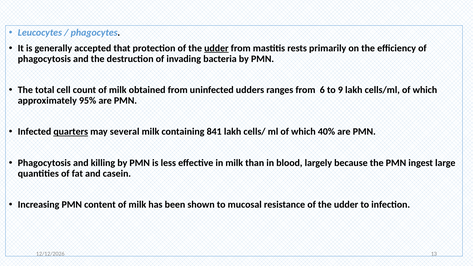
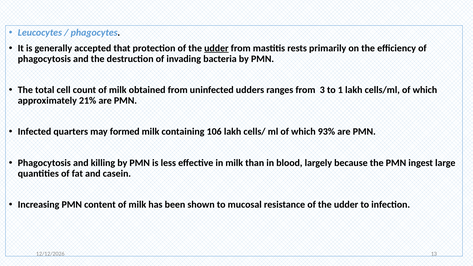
6: 6 -> 3 (322, 90)
9: 9 -> 1 (340, 90)
95%: 95% -> 21% (88, 101)
quarters underline: present -> none (71, 132)
several: several -> formed (125, 132)
841: 841 -> 106 (214, 132)
40%: 40% -> 93% (326, 132)
